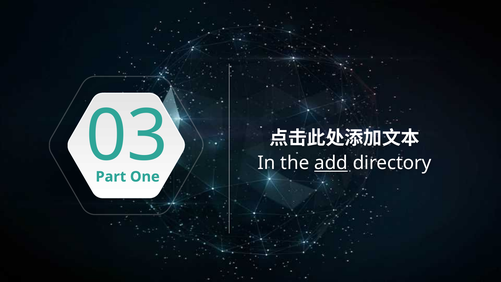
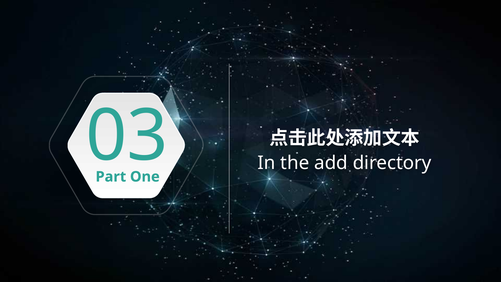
add underline: present -> none (331, 163)
